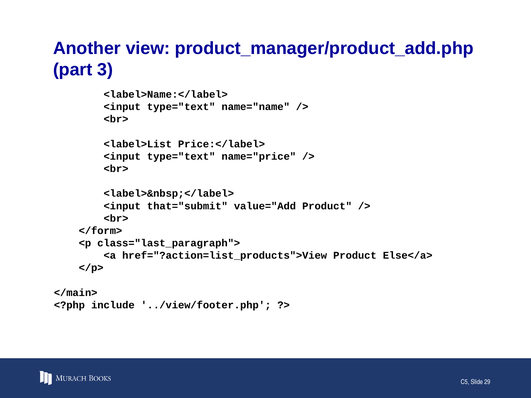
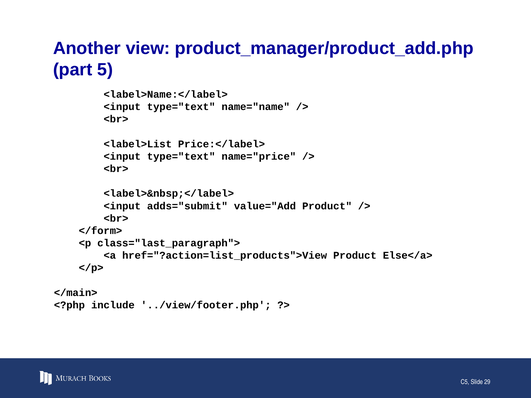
3: 3 -> 5 (105, 70)
that="submit: that="submit -> adds="submit (187, 206)
